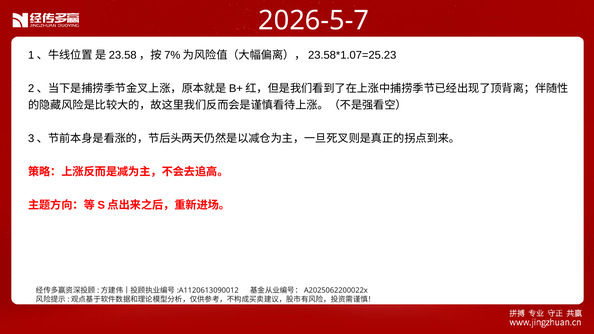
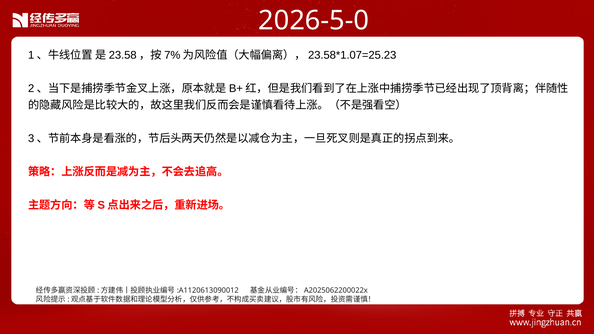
2026-5-7: 2026-5-7 -> 2026-5-0 (314, 20)
